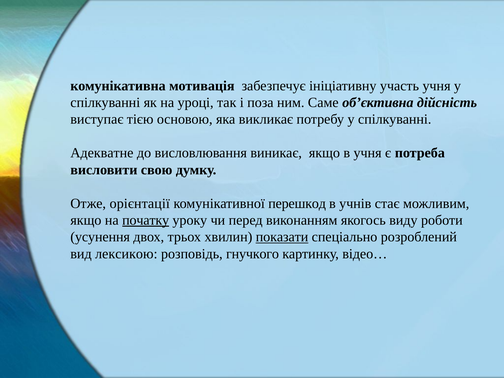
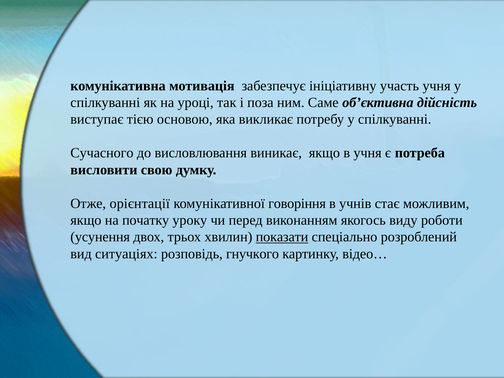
Адекватне: Адекватне -> Сучасного (102, 153)
перешкод: перешкод -> говоріння (297, 203)
початку underline: present -> none (146, 220)
лексикою: лексикою -> ситуаціях (126, 254)
